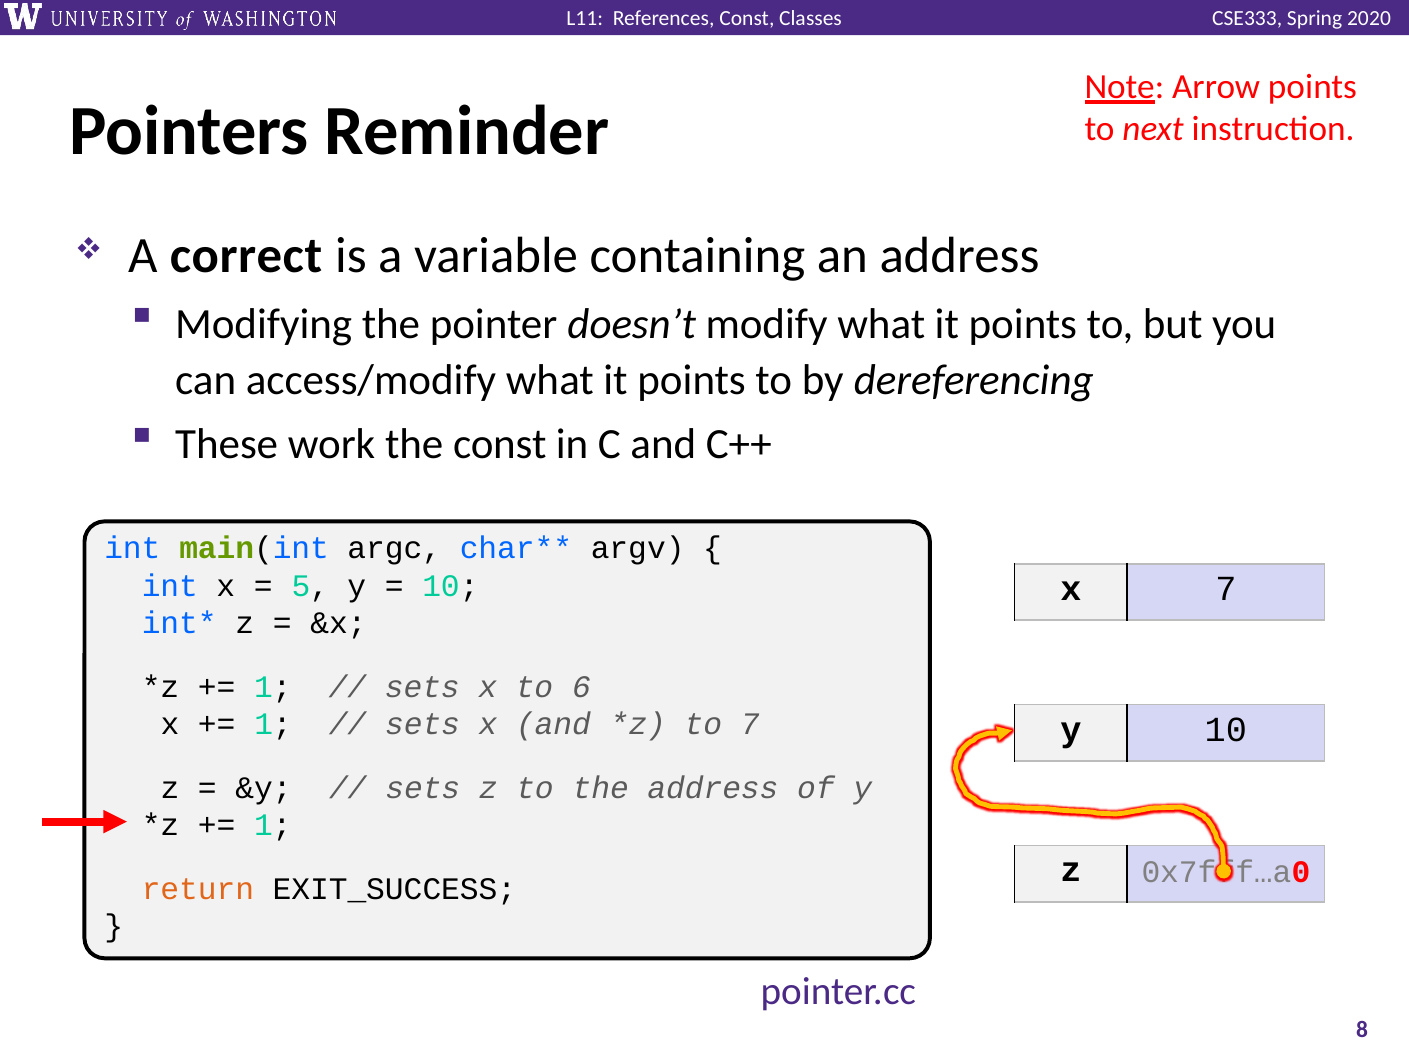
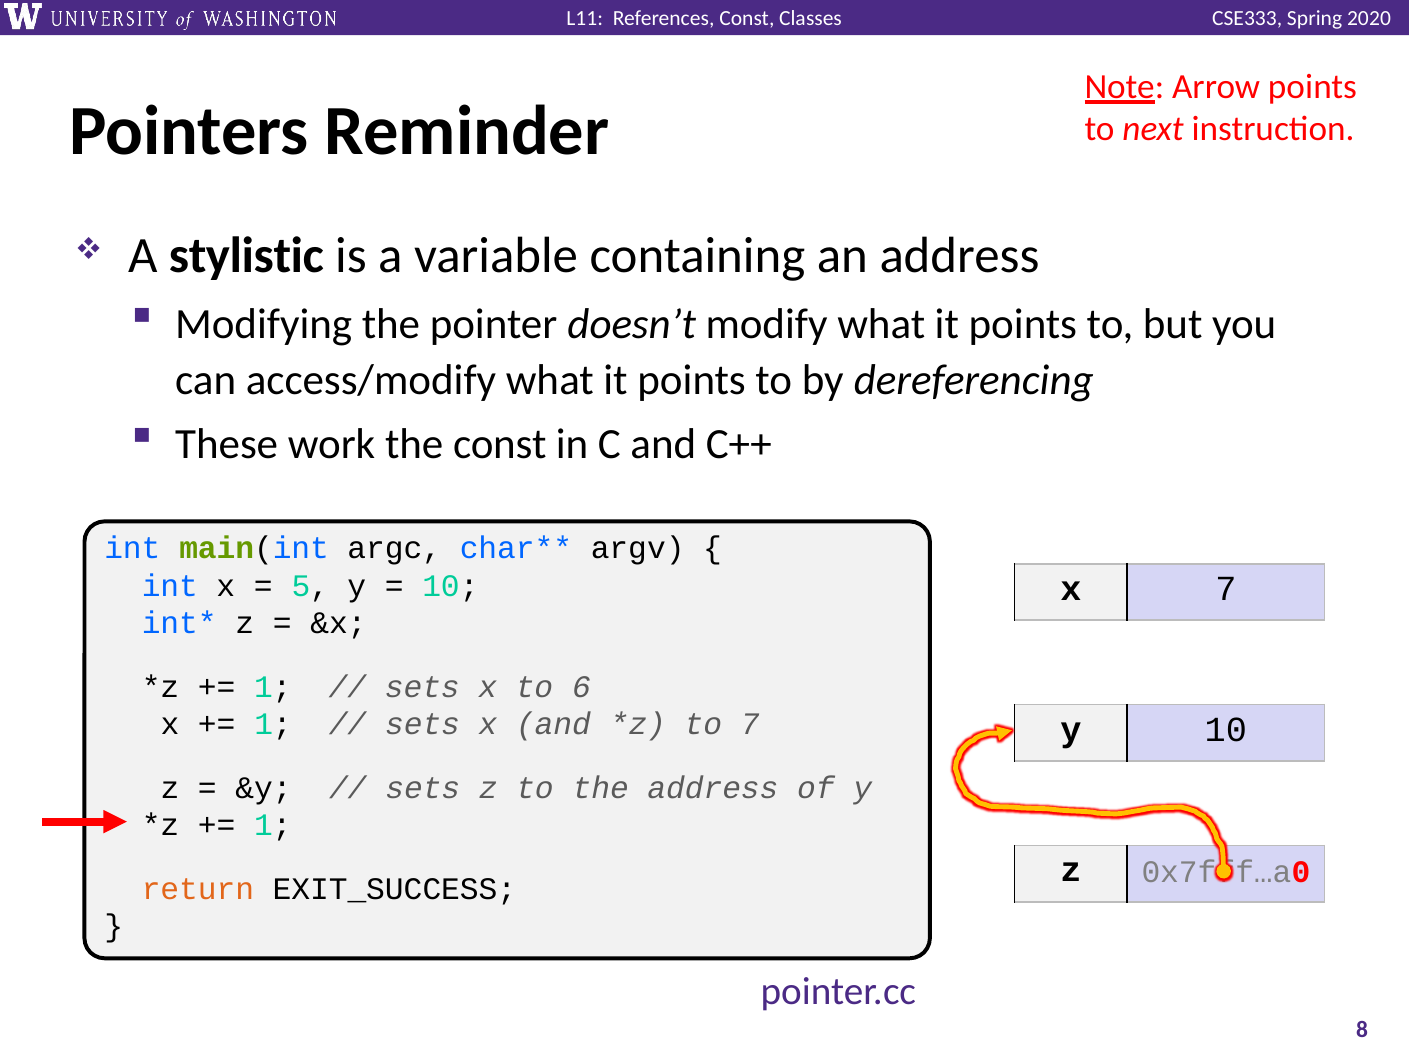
correct: correct -> stylistic (246, 256)
